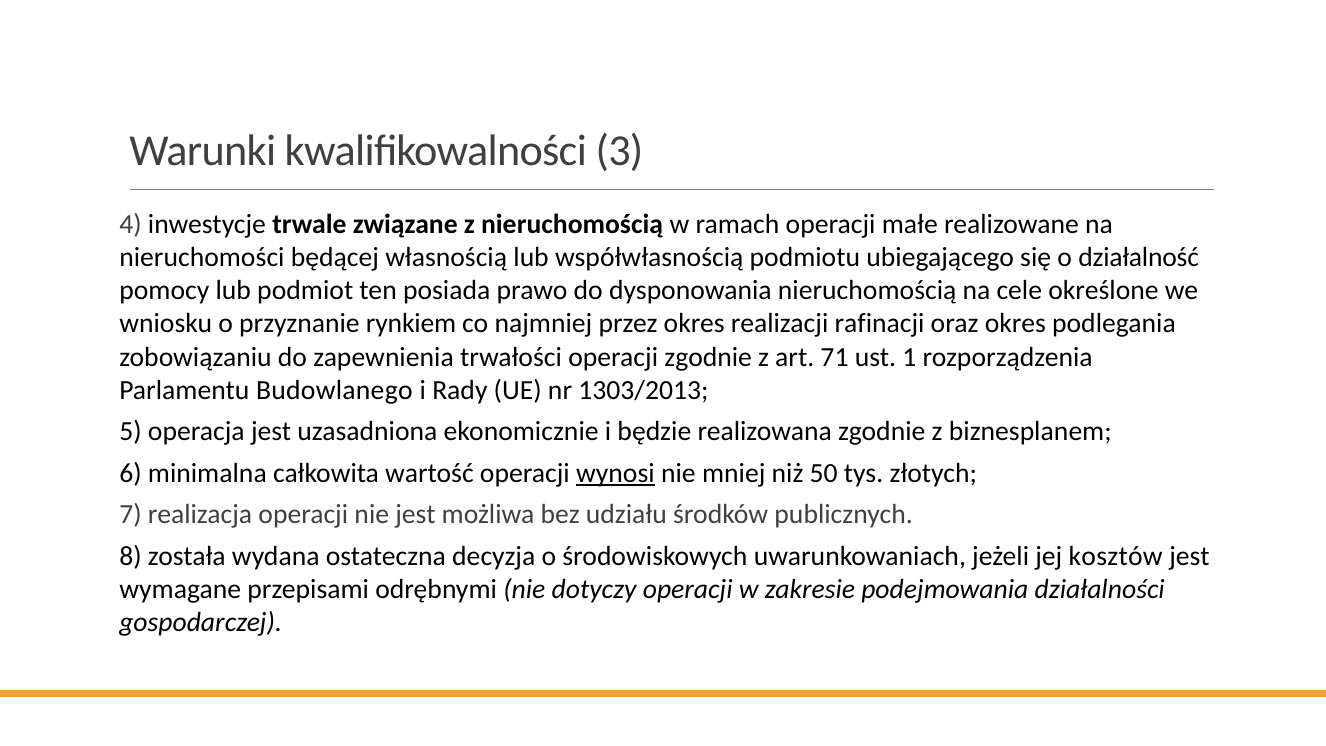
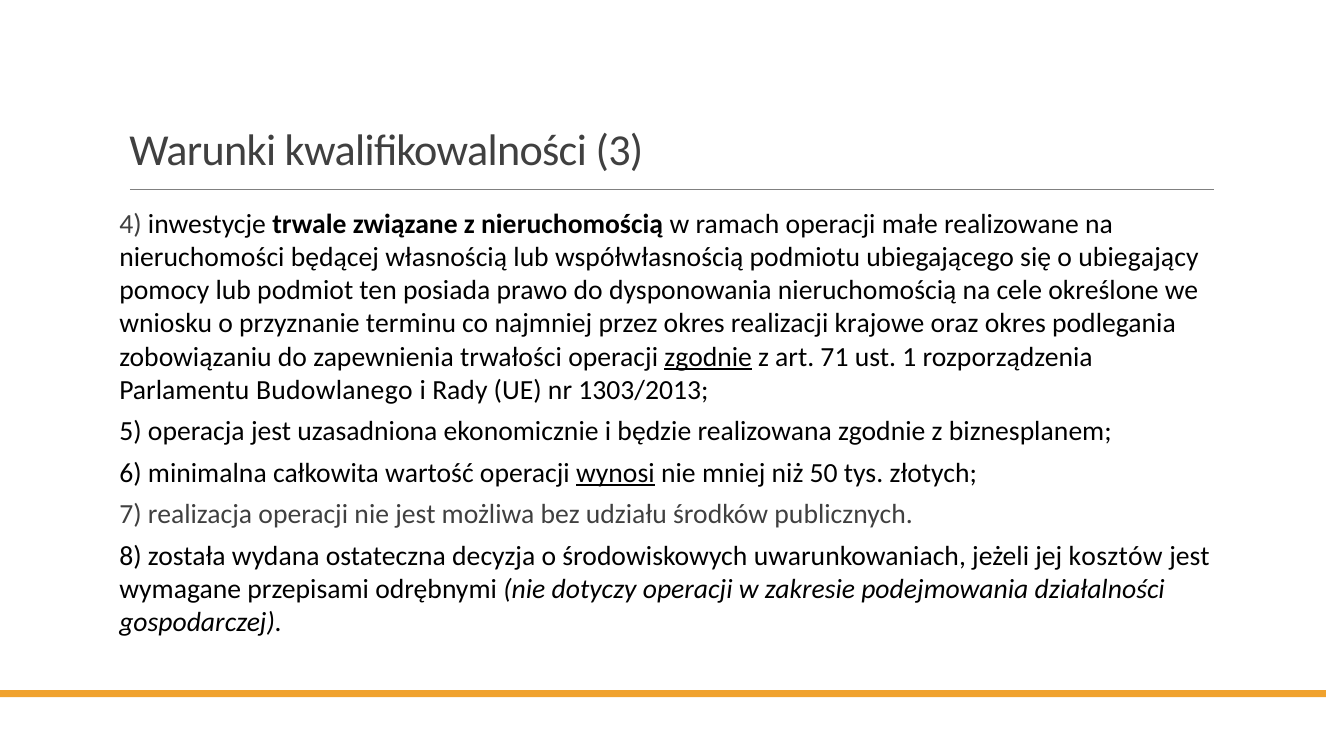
działalność: działalność -> ubiegający (1138, 257)
rynkiem: rynkiem -> terminu (411, 324)
rafinacji: rafinacji -> krajowe (880, 324)
zgodnie underline: none -> present (708, 357)
